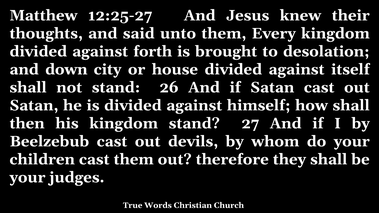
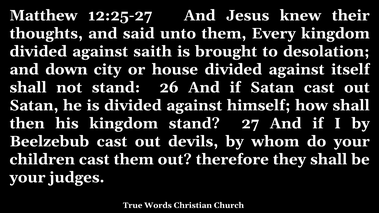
forth: forth -> saith (153, 51)
